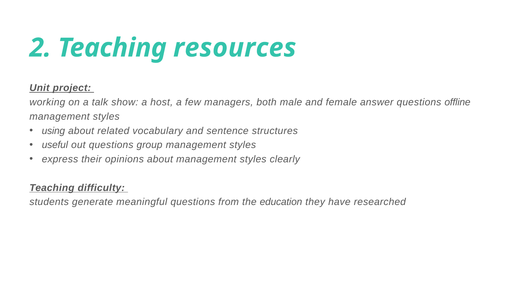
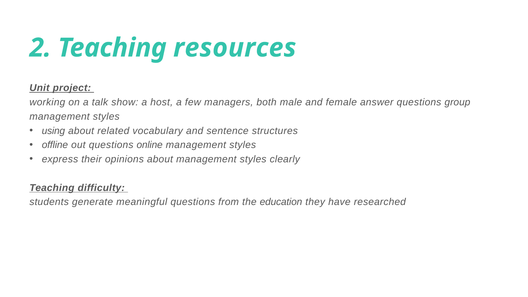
offline: offline -> group (457, 102)
useful: useful -> offline (55, 145)
group: group -> online (150, 145)
